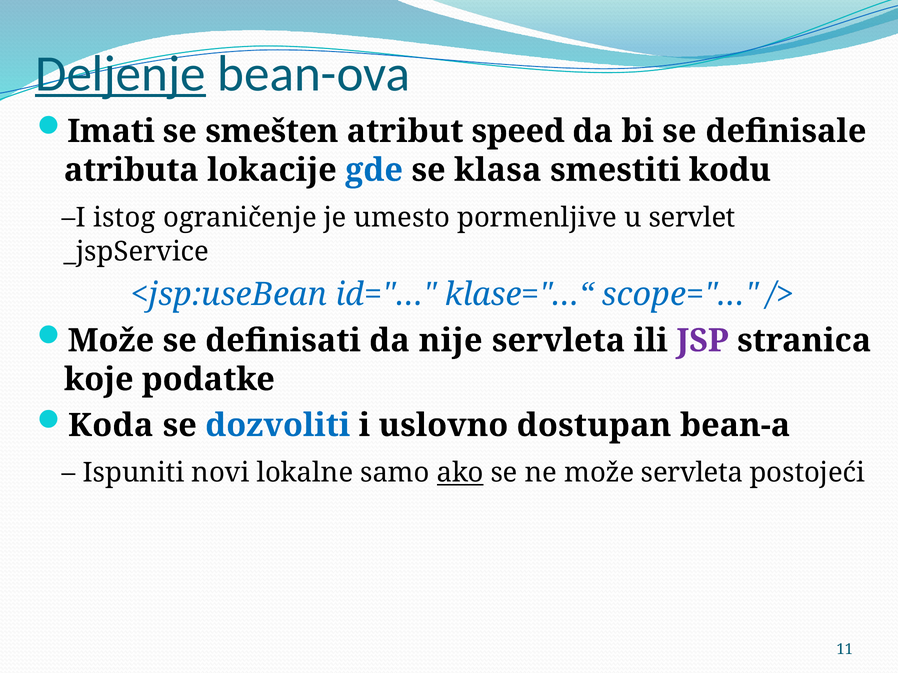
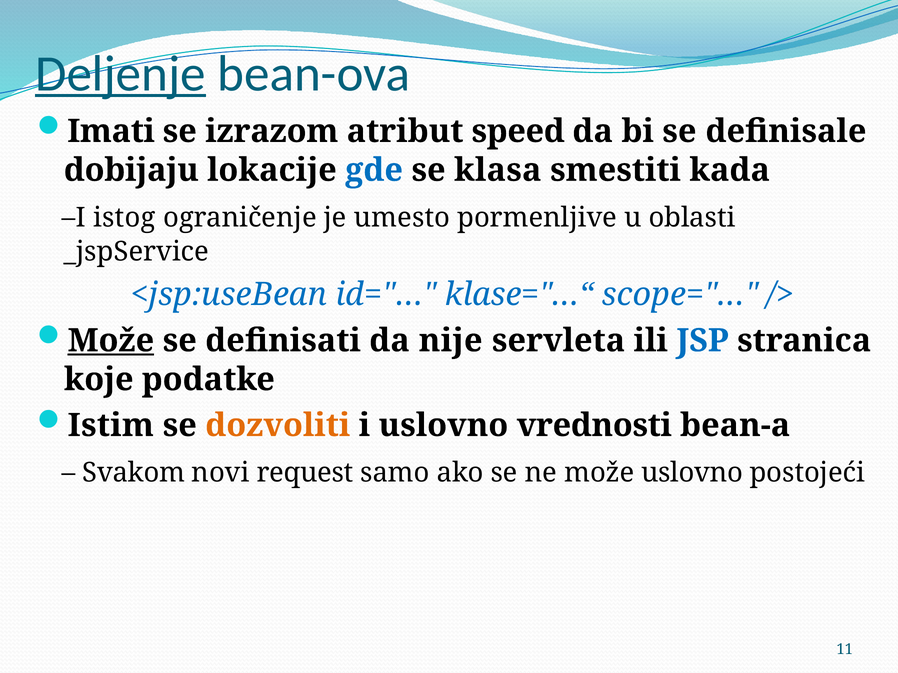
smešten: smešten -> izrazom (272, 131)
atributa: atributa -> dobijaju (131, 170)
kodu: kodu -> kada (730, 170)
servlet: servlet -> oblasti (692, 218)
Može underline: none -> present (111, 341)
JSP colour: purple -> blue (702, 341)
Koda: Koda -> Istim (111, 426)
dozvoliti colour: blue -> orange (278, 426)
dostupan: dostupan -> vrednosti (594, 426)
Ispuniti: Ispuniti -> Svakom (134, 473)
lokalne: lokalne -> request (305, 473)
ako underline: present -> none (460, 473)
može servleta: servleta -> uslovno (692, 473)
